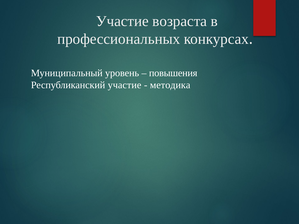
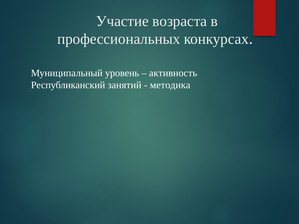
повышения: повышения -> активность (173, 73)
Республиканский участие: участие -> занятий (125, 85)
